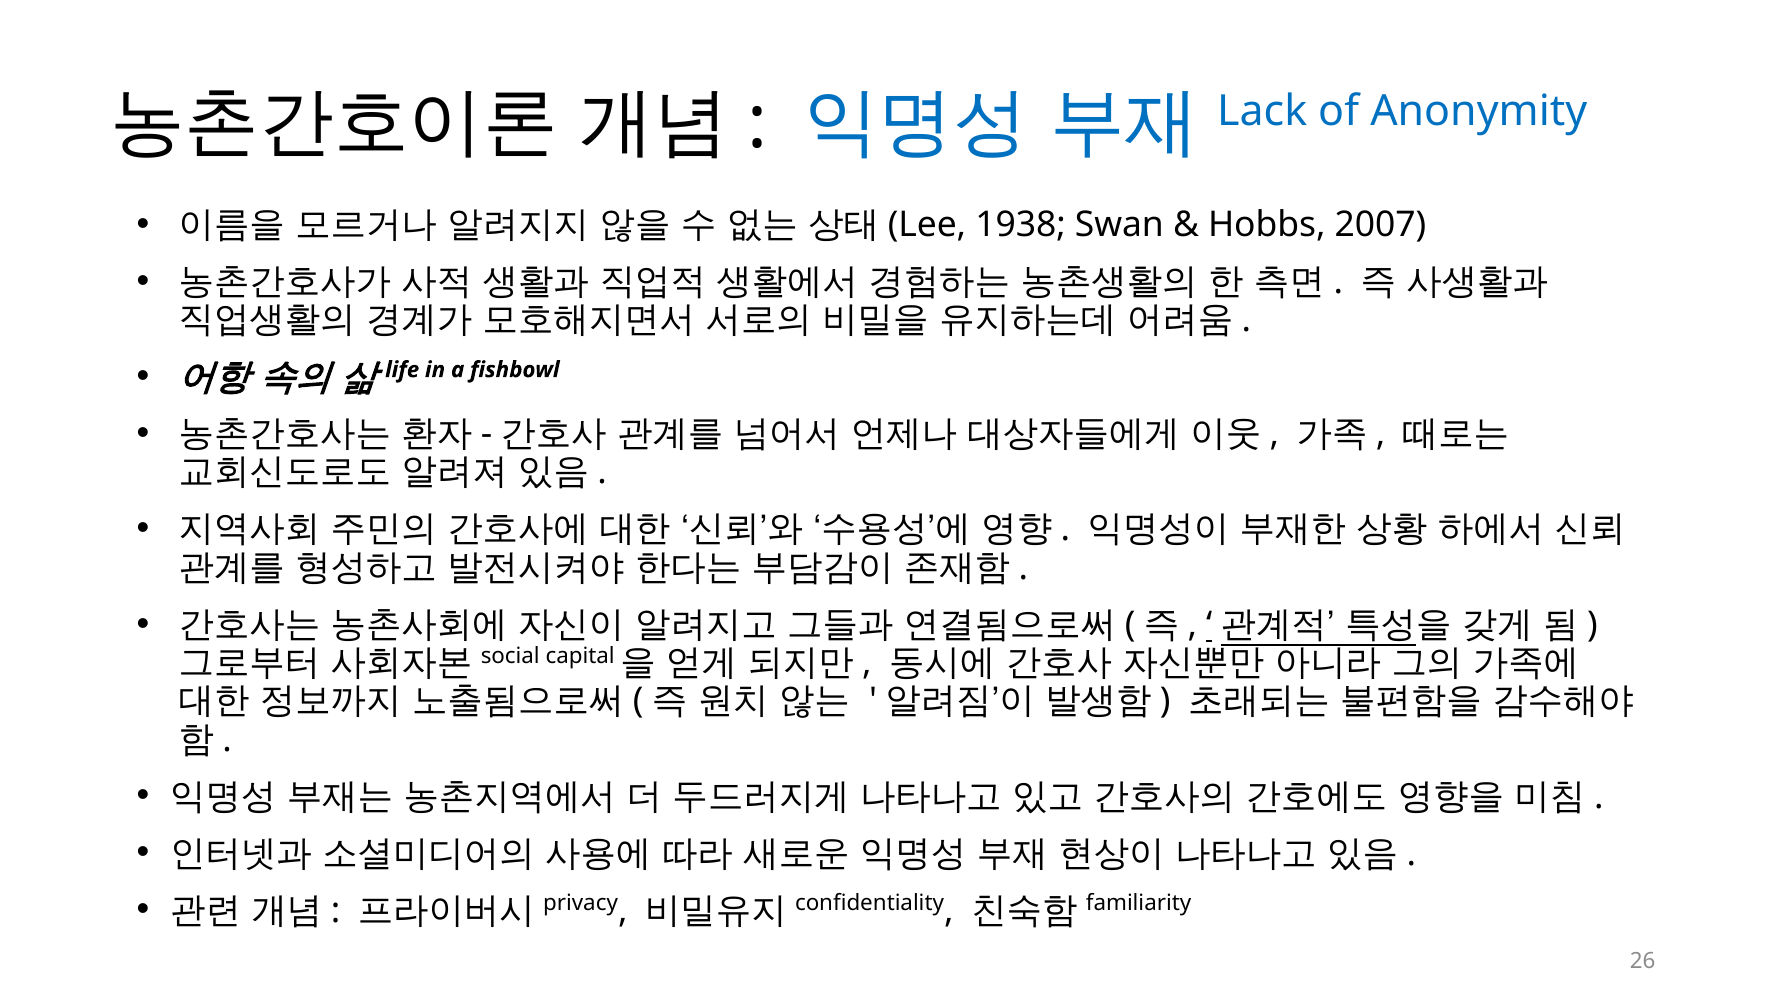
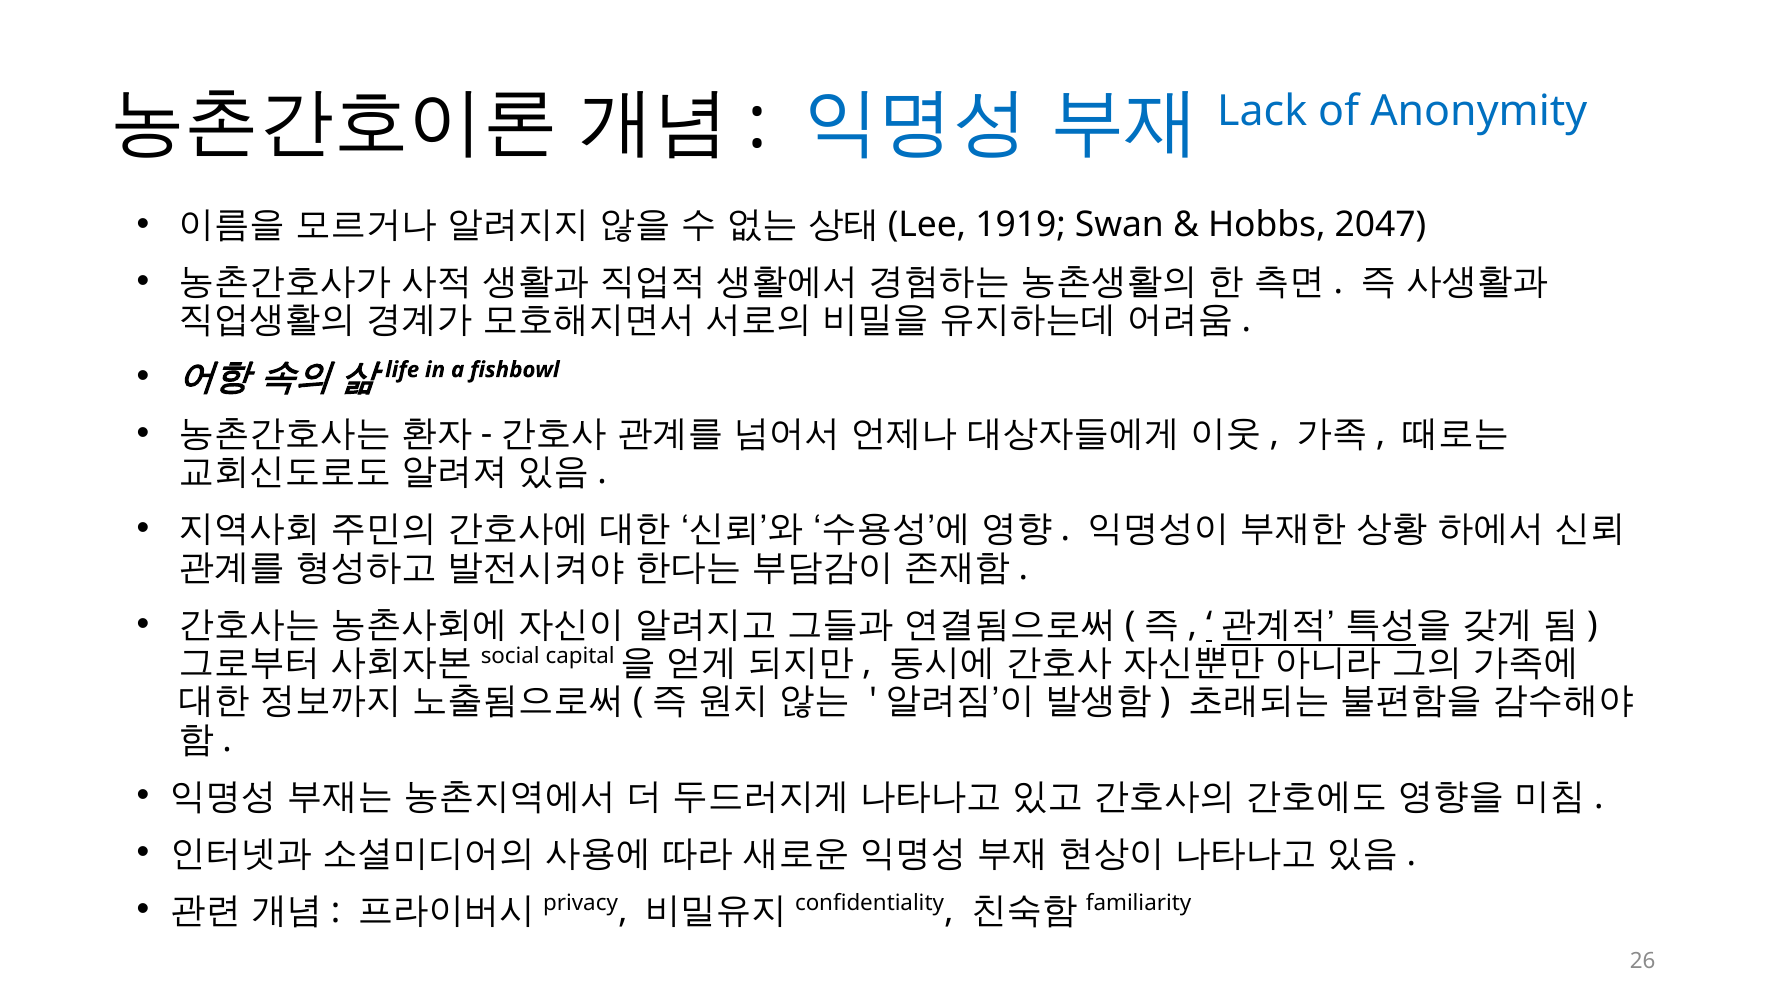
1938: 1938 -> 1919 (1021, 225)
2007: 2007 -> 2047 (1380, 225)
